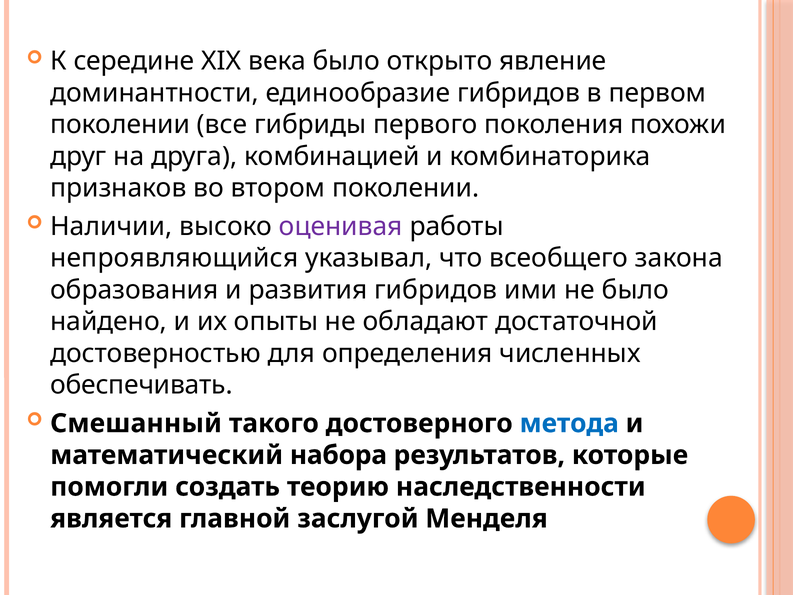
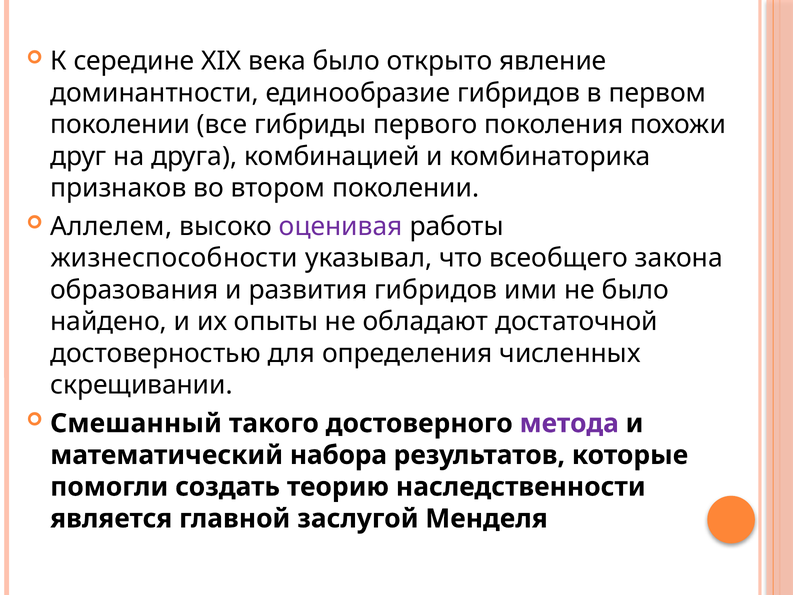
Наличии: Наличии -> Аллелем (111, 226)
непроявляющийся: непроявляющийся -> жизнеспособности (174, 258)
обеспечивать: обеспечивать -> скрещивании (141, 385)
метода colour: blue -> purple (569, 423)
